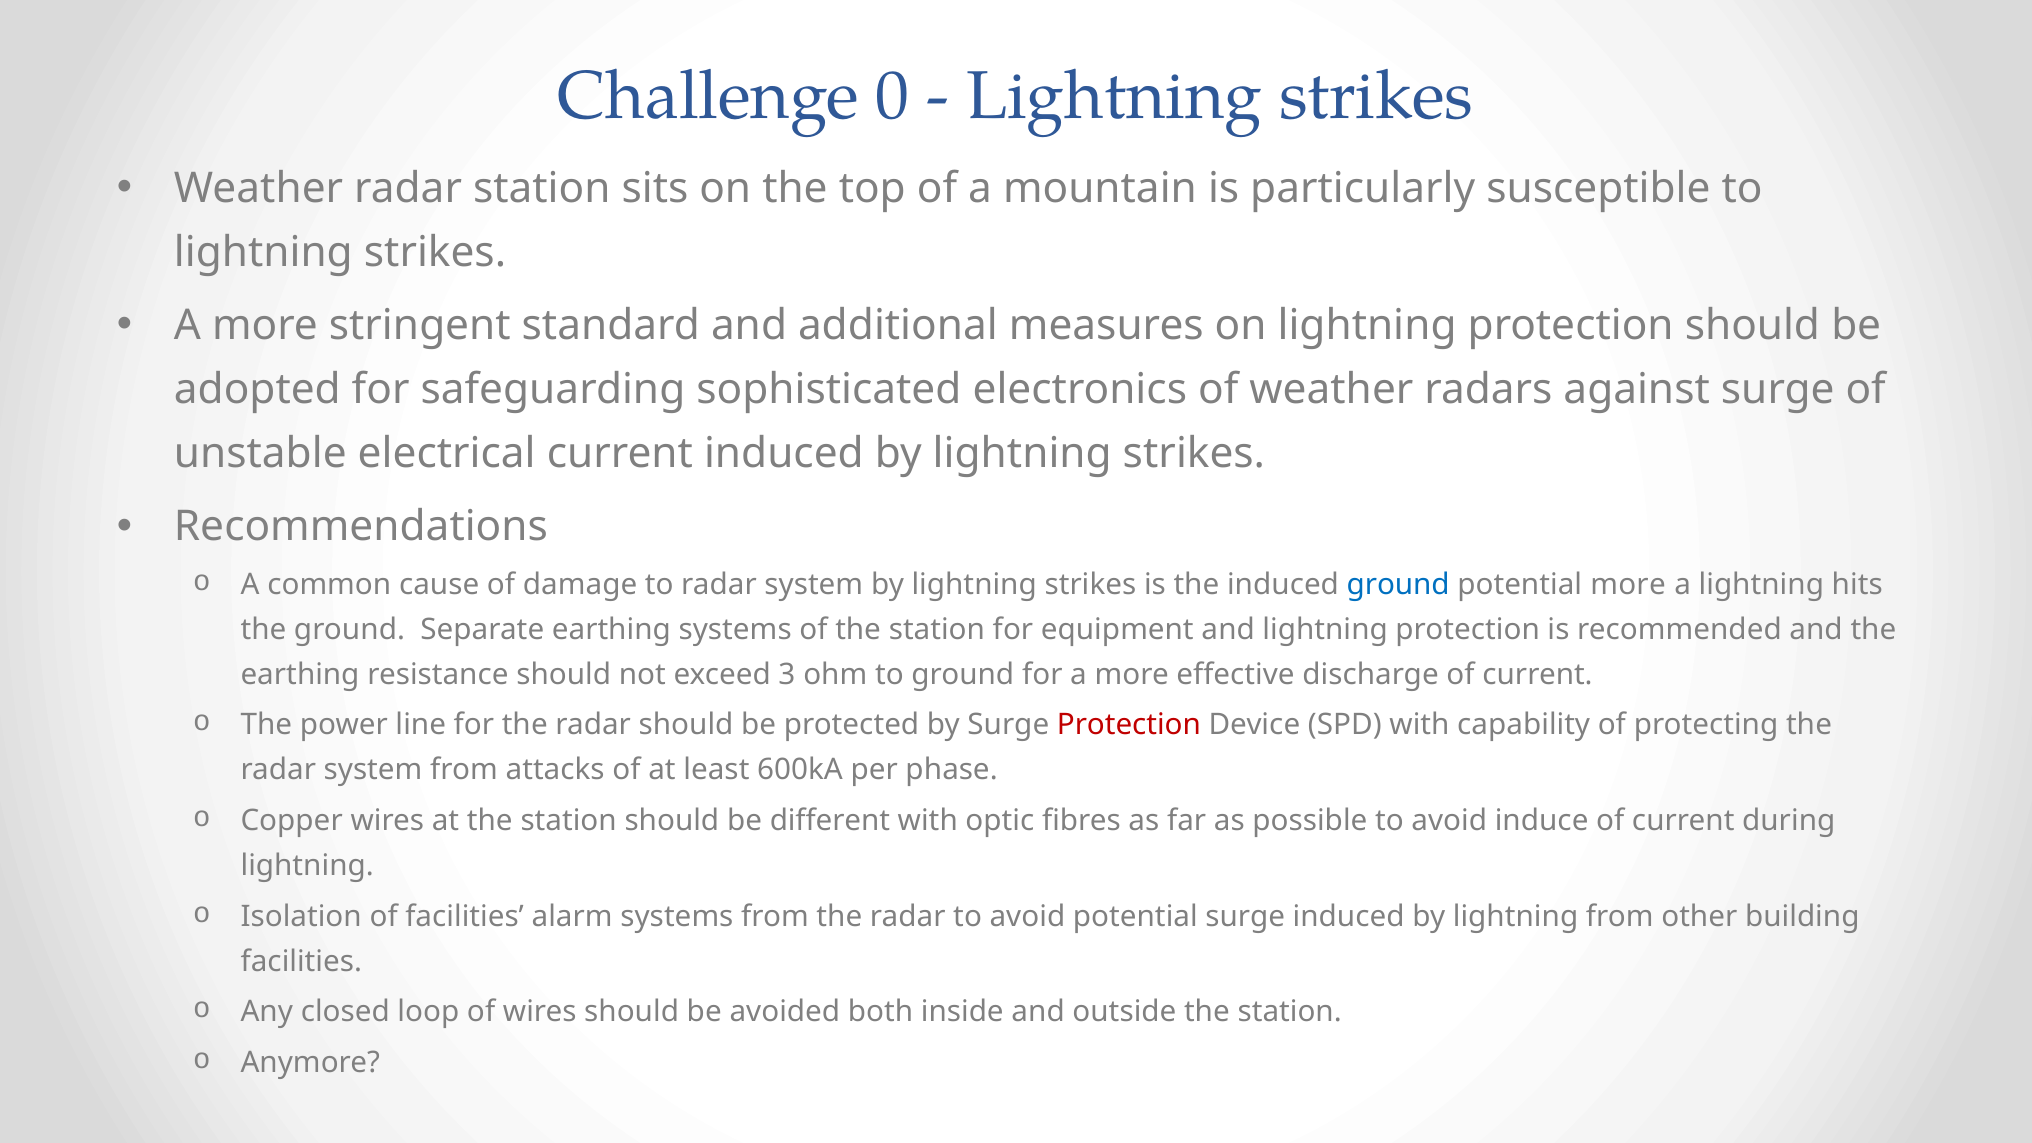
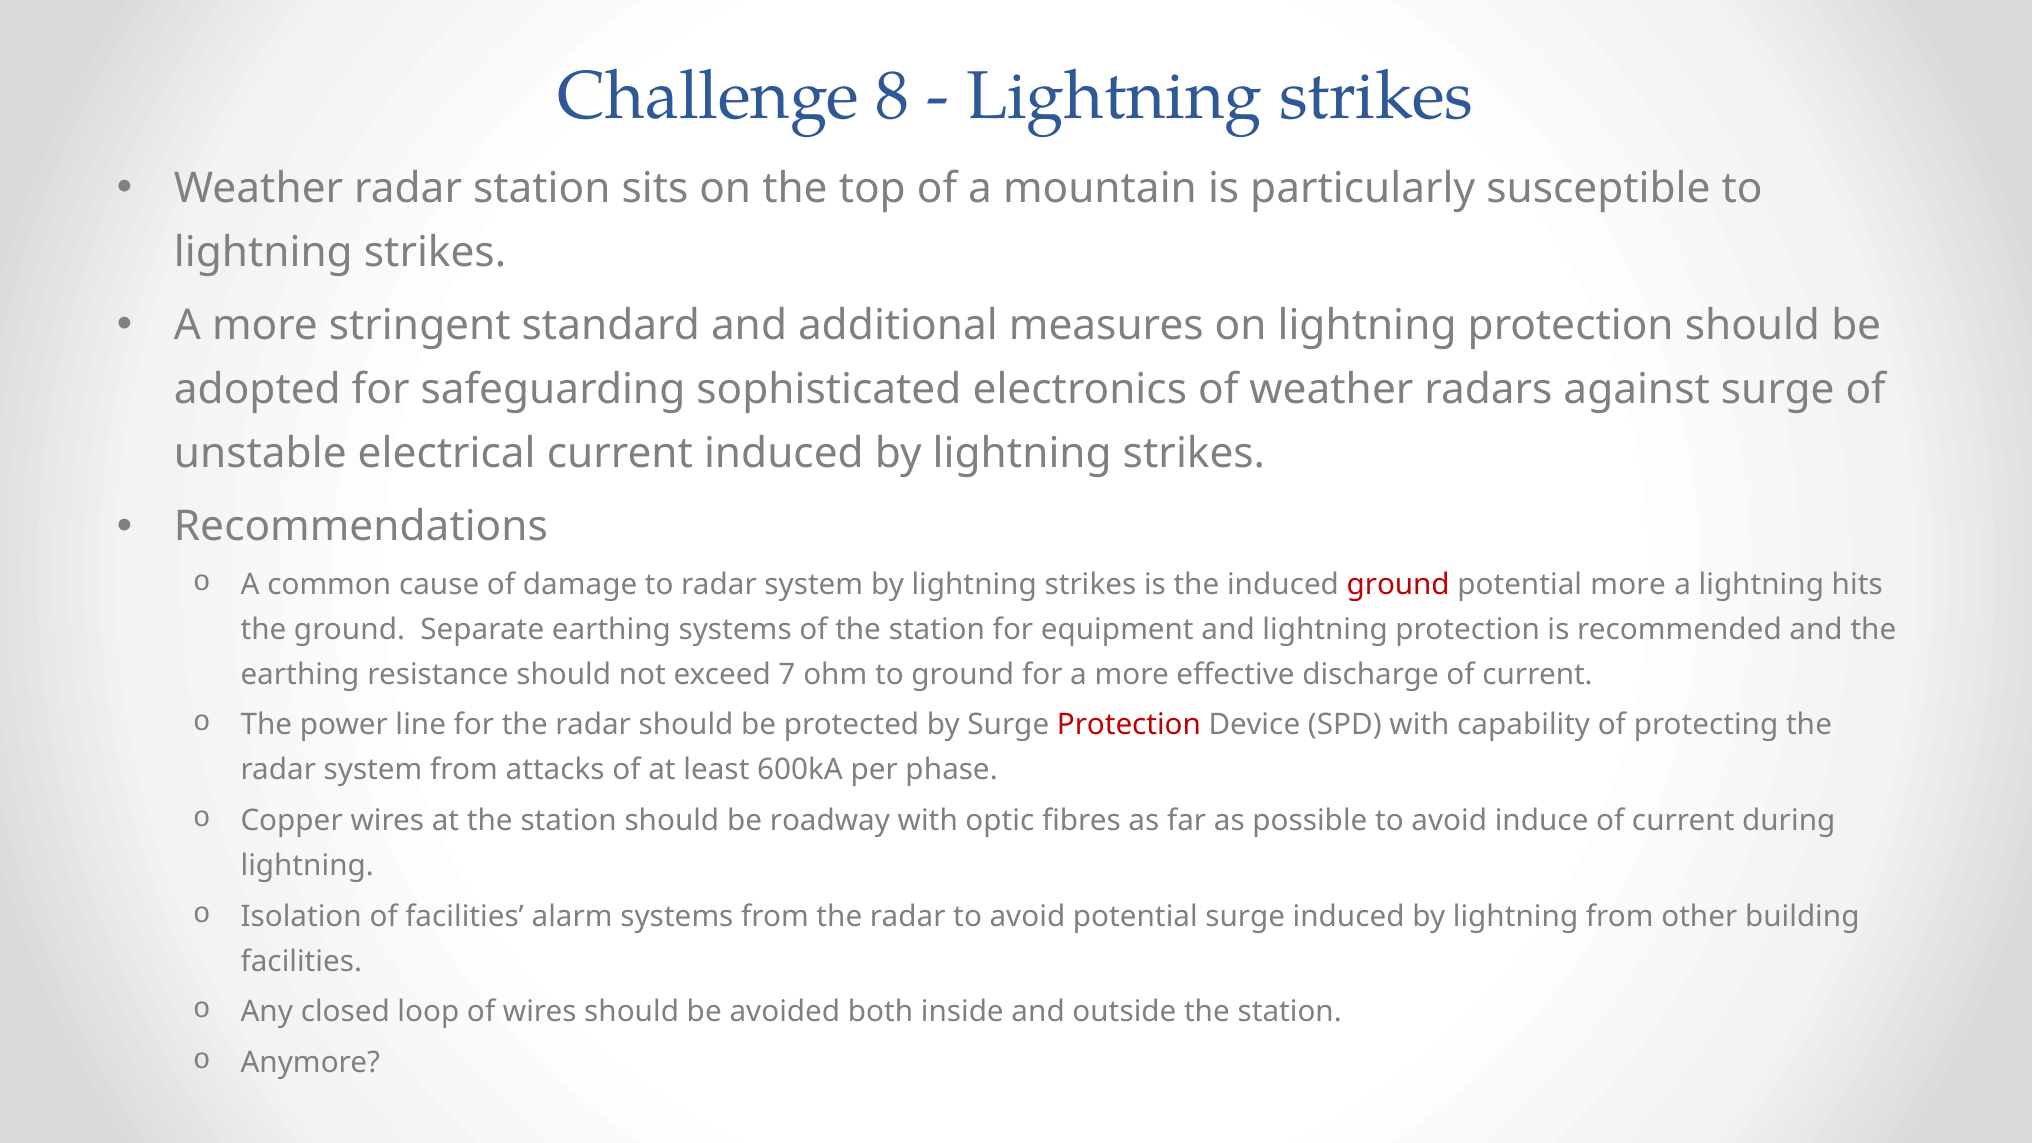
0: 0 -> 8 (893, 96)
ground colour: blue -> red (1398, 585)
3: 3 -> 7 (787, 674)
different: different -> roadway (830, 821)
